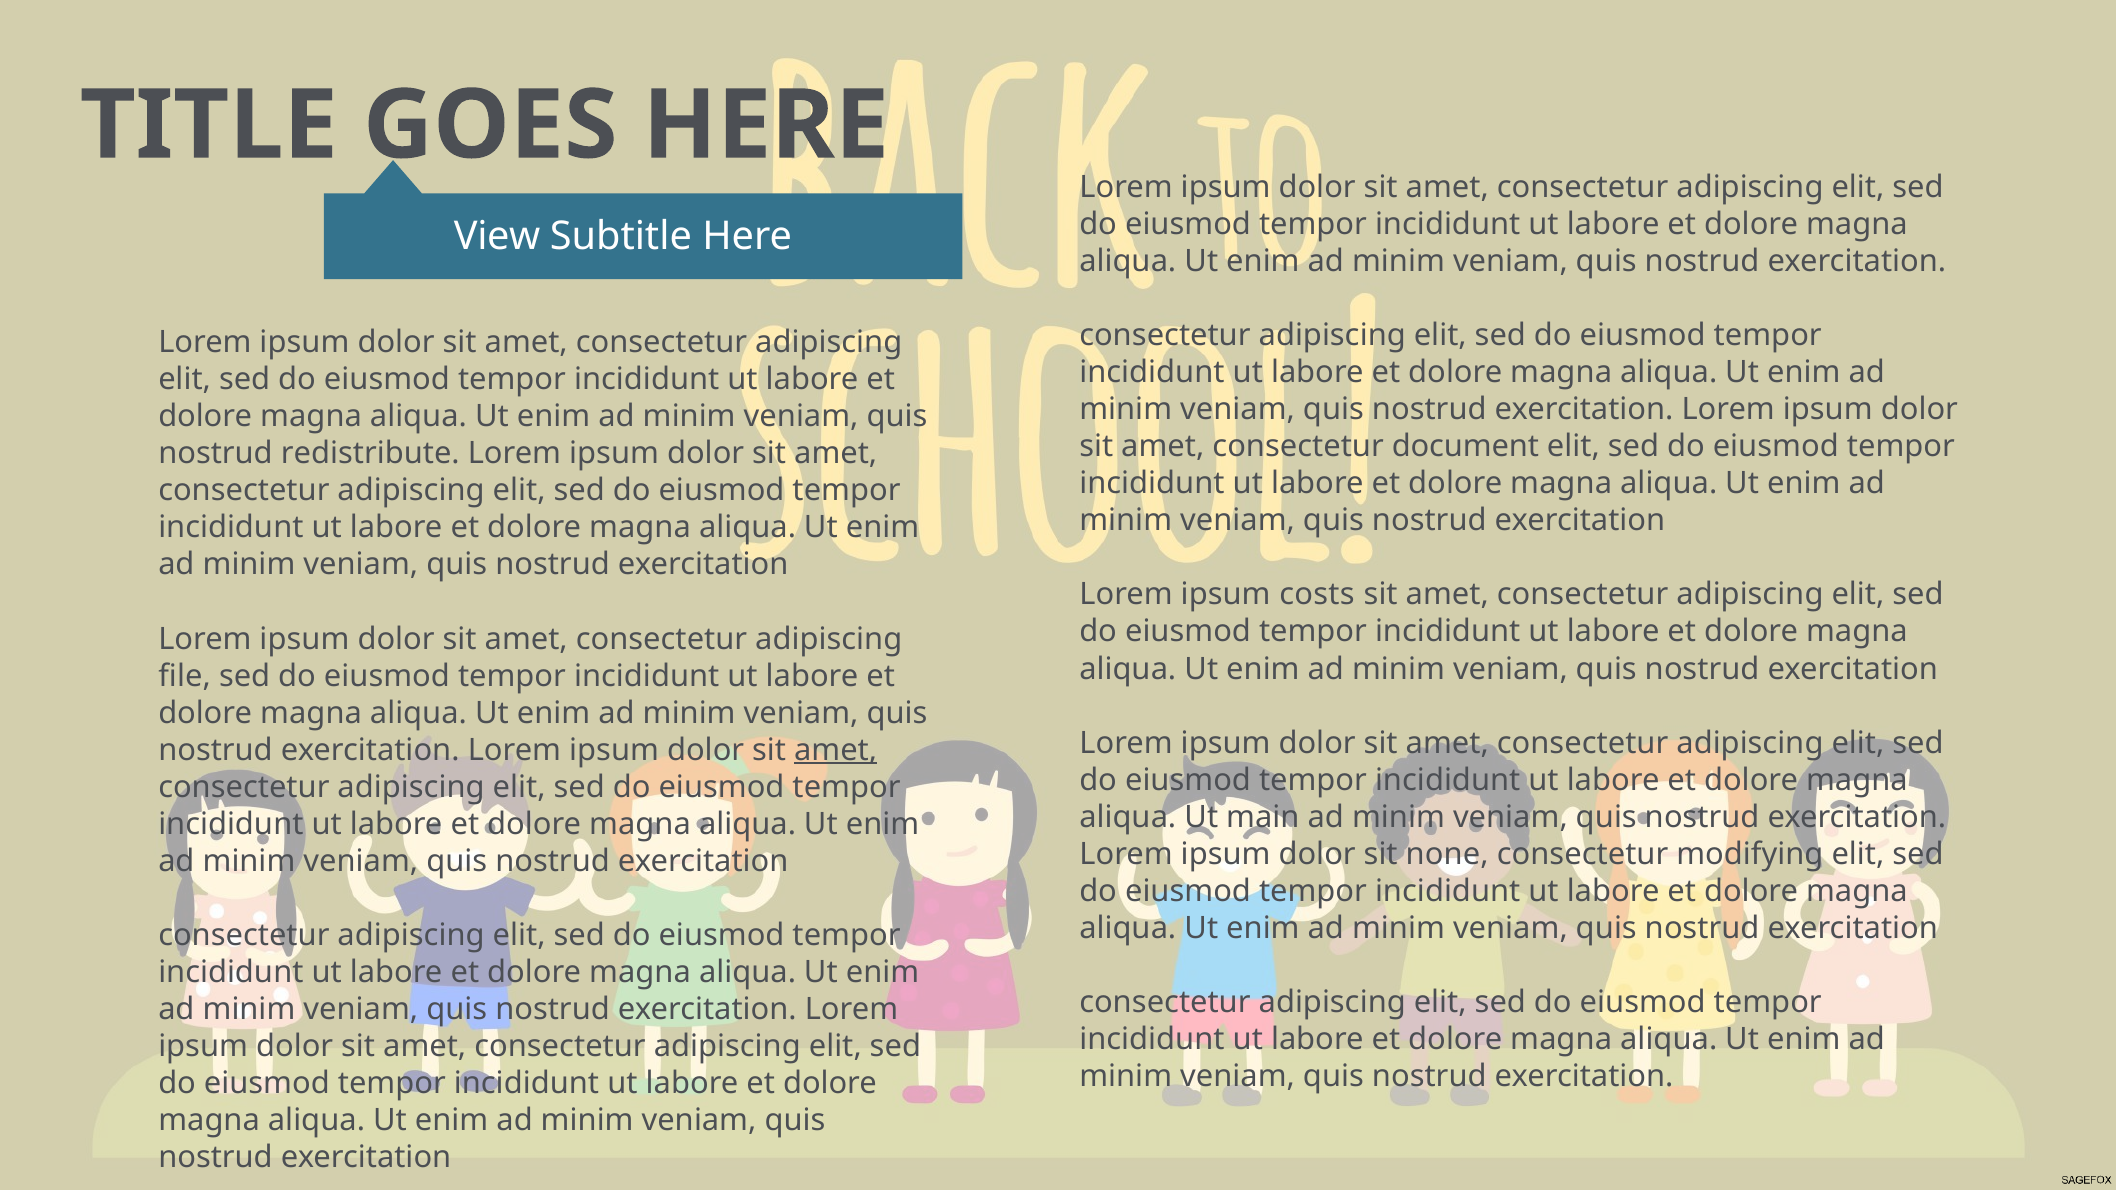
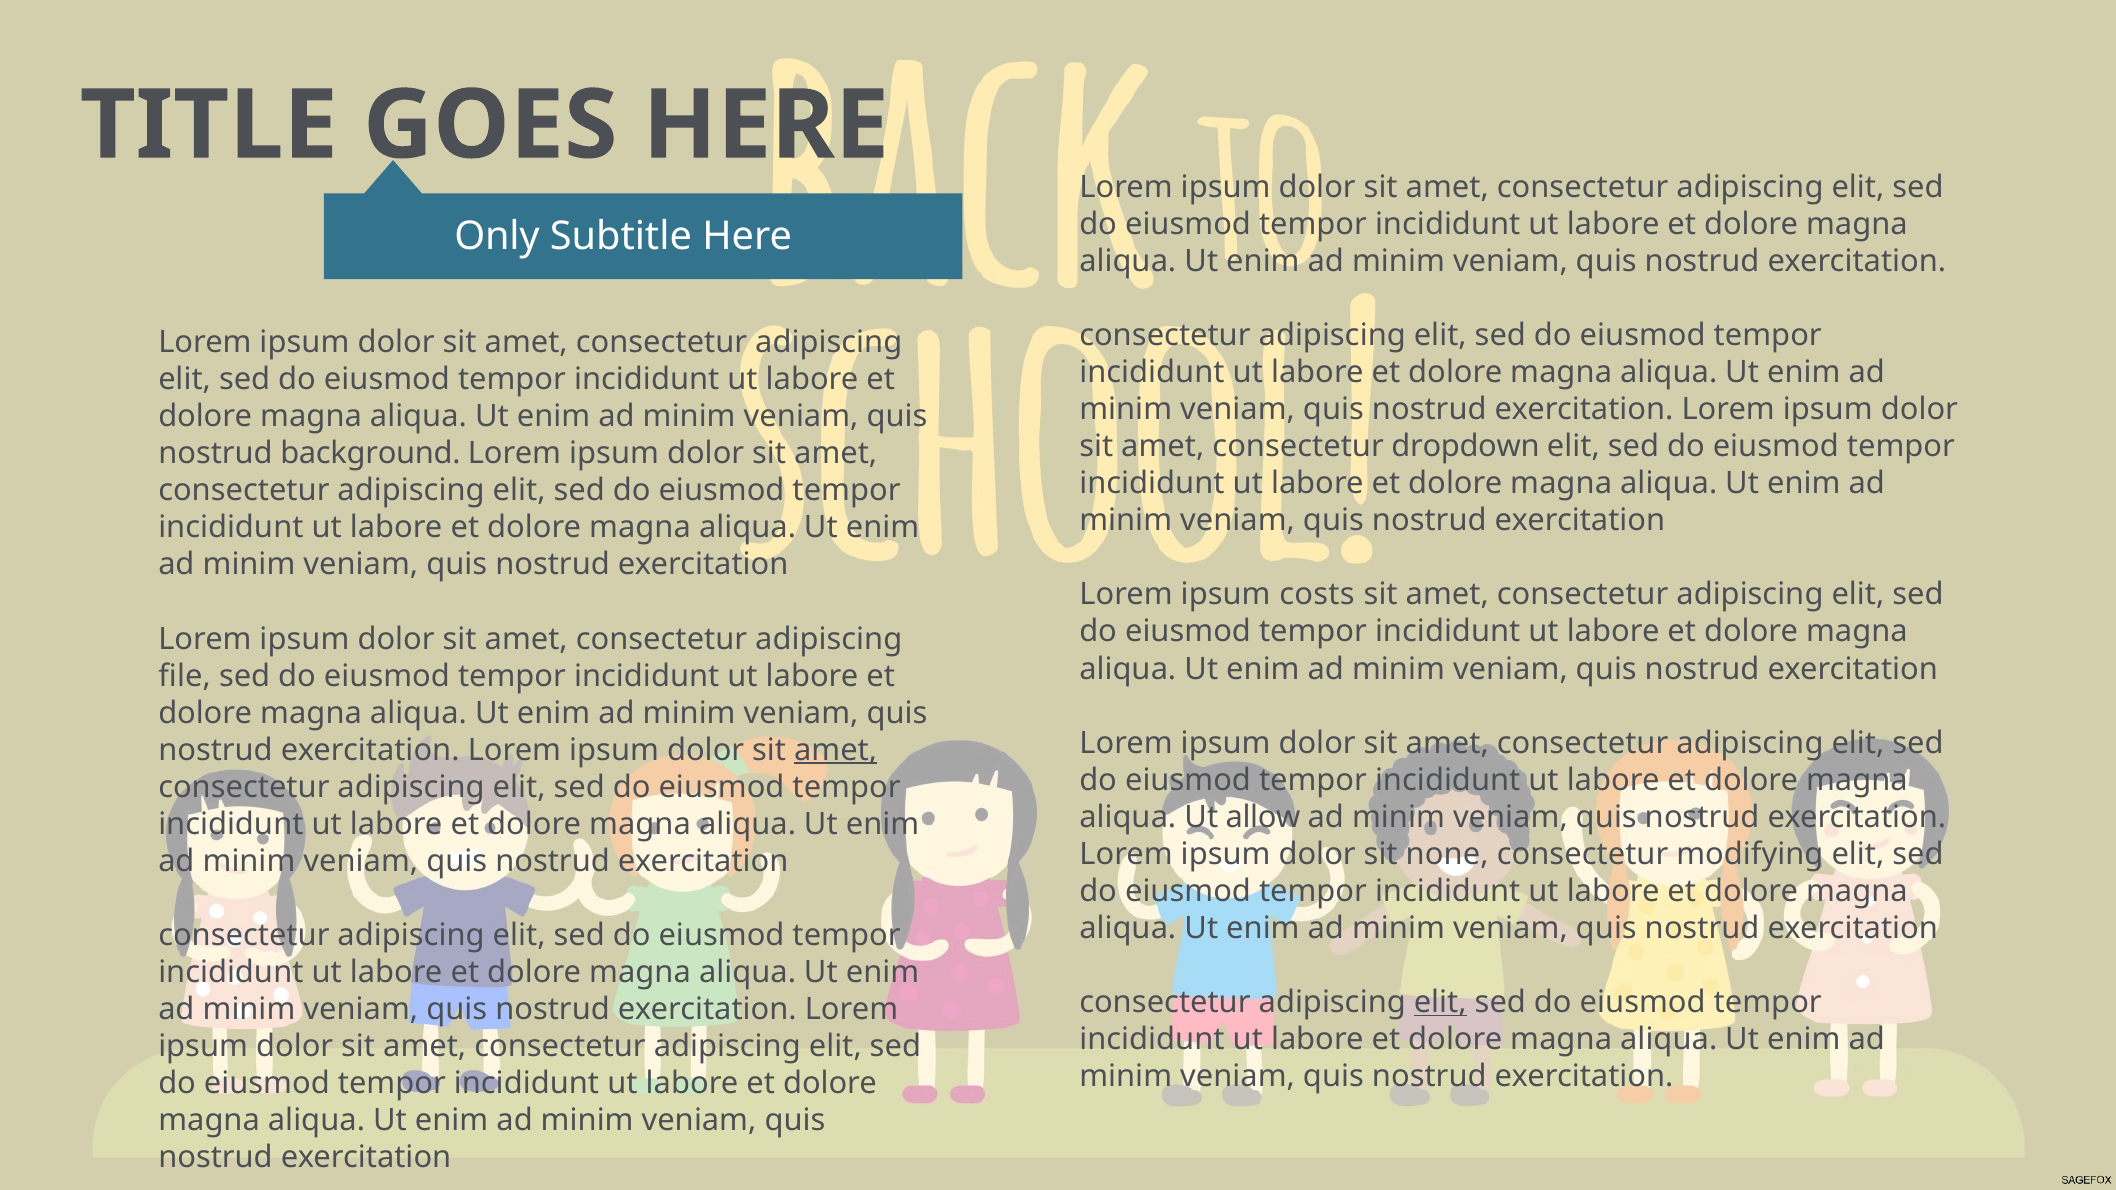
View: View -> Only (497, 237)
document: document -> dropdown (1466, 447)
redistribute: redistribute -> background (370, 454)
main: main -> allow (1263, 817)
elit underline: none -> present (1440, 1002)
